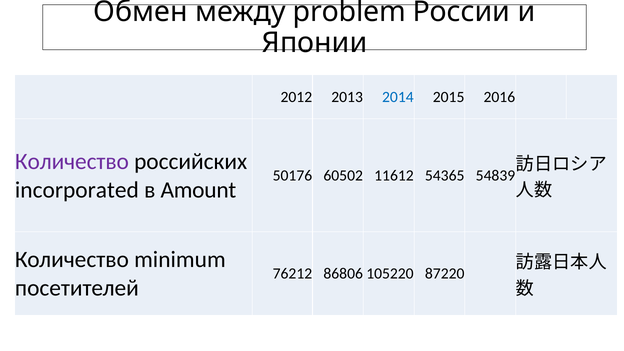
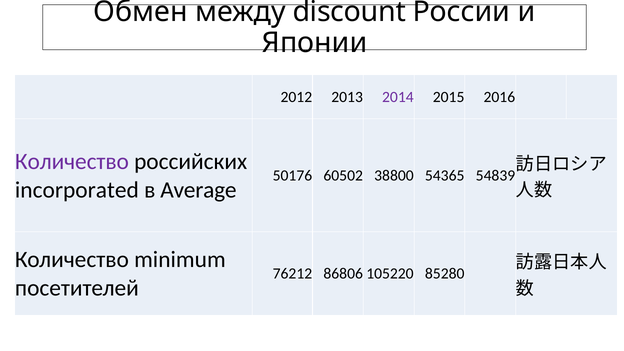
problem: problem -> discount (349, 12)
2014 colour: blue -> purple (398, 97)
11612: 11612 -> 38800 (394, 176)
Amount: Amount -> Average (198, 190)
87220: 87220 -> 85280 (445, 274)
